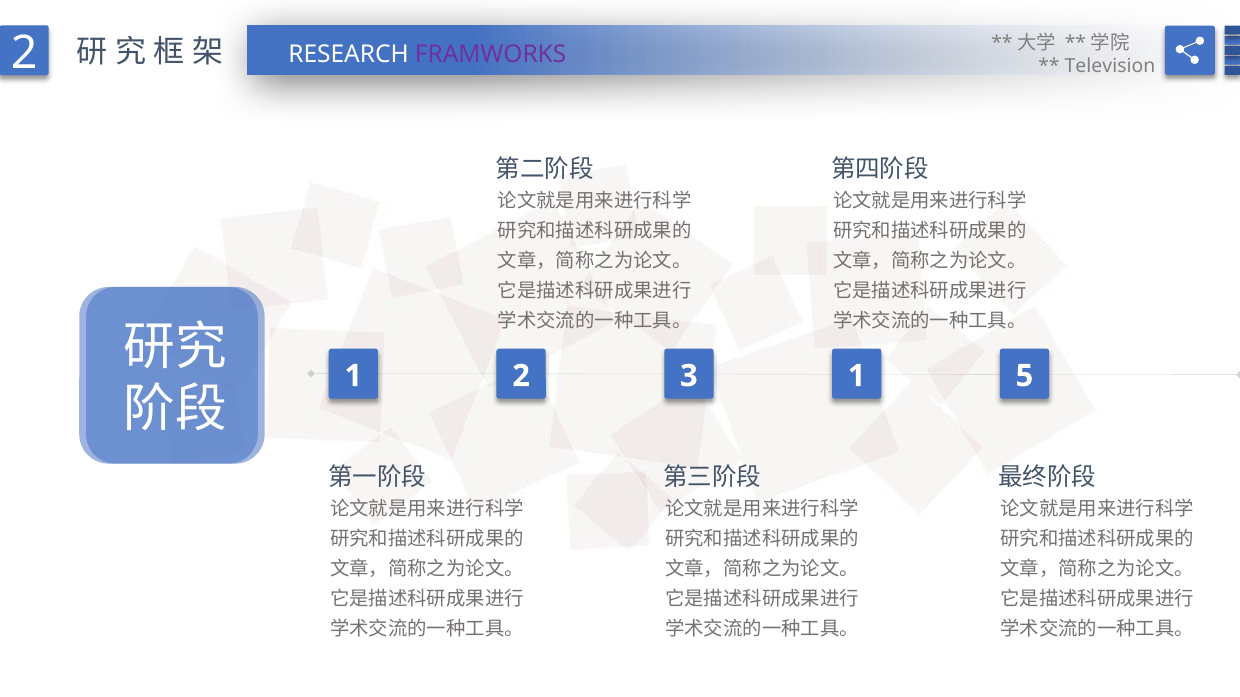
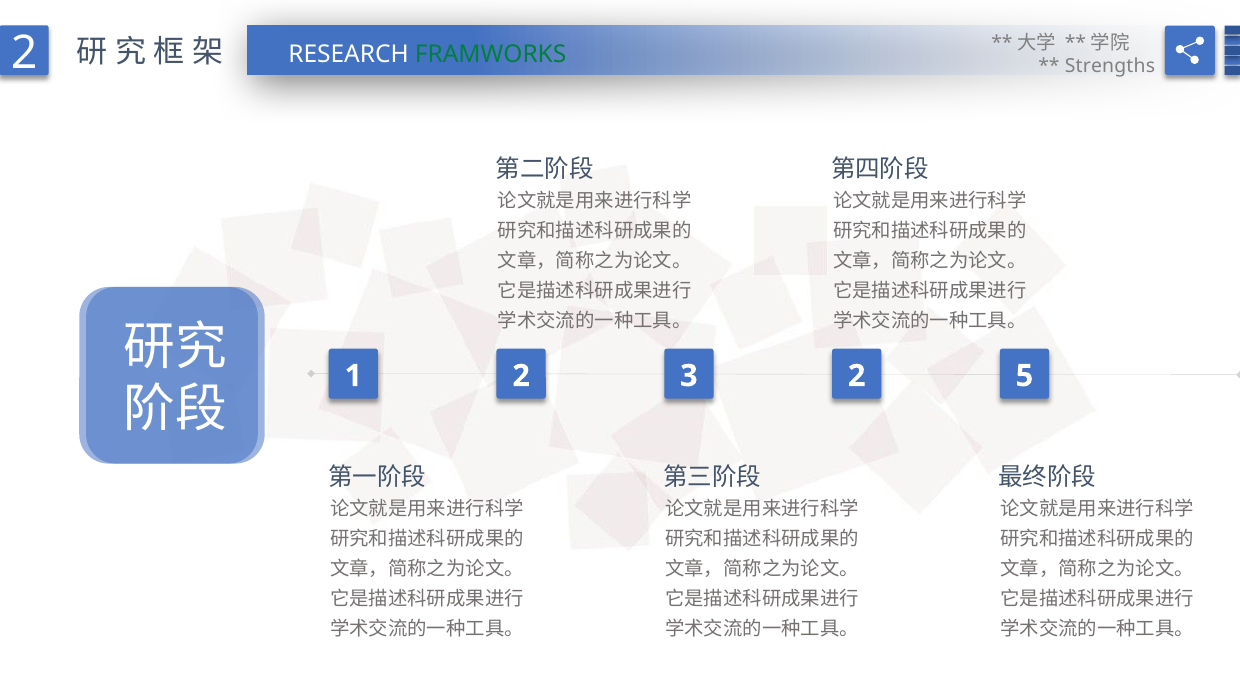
FRAMWORKS colour: purple -> green (491, 54)
Television: Television -> Strengths (1110, 67)
1 1: 1 -> 2 (857, 376)
